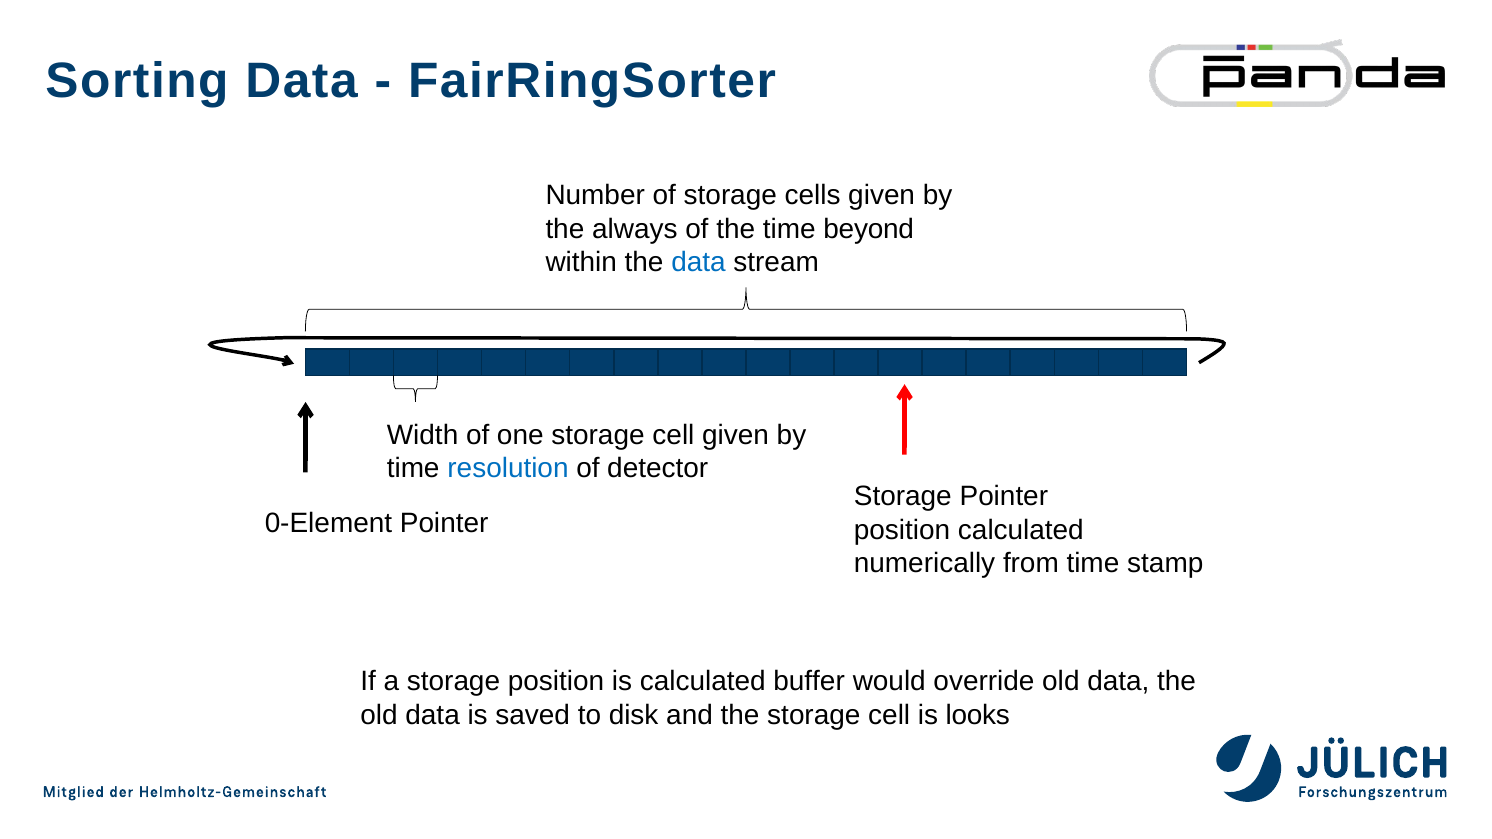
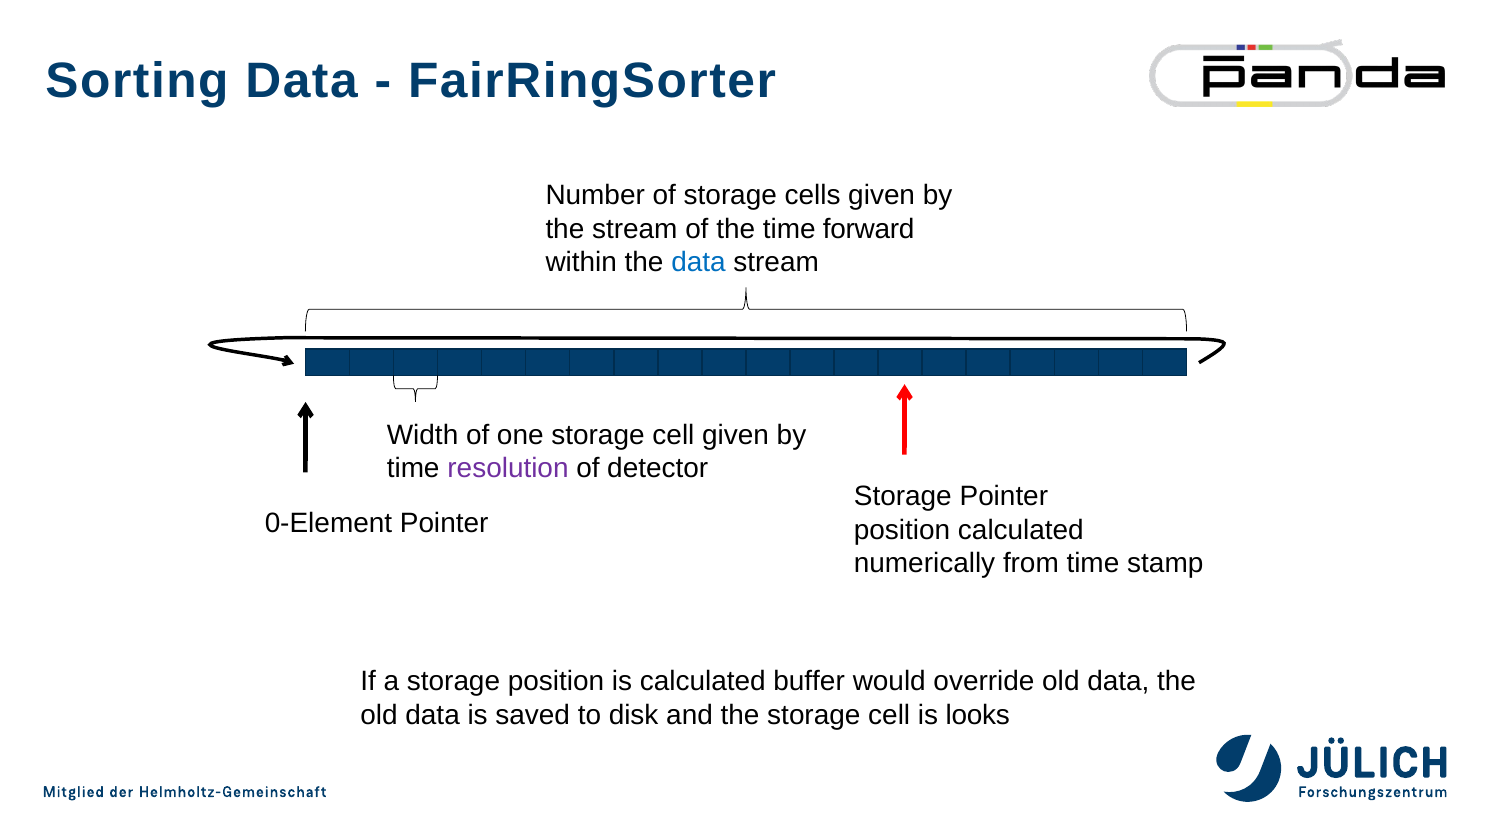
the always: always -> stream (635, 229)
beyond: beyond -> forward (869, 229)
resolution colour: blue -> purple (508, 469)
